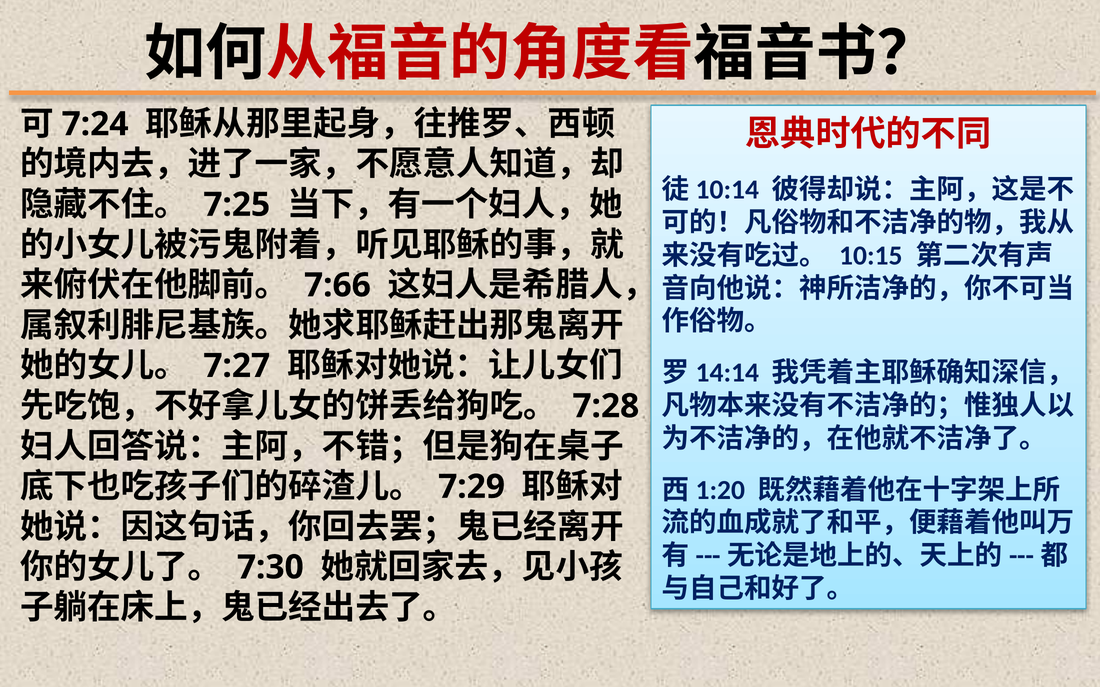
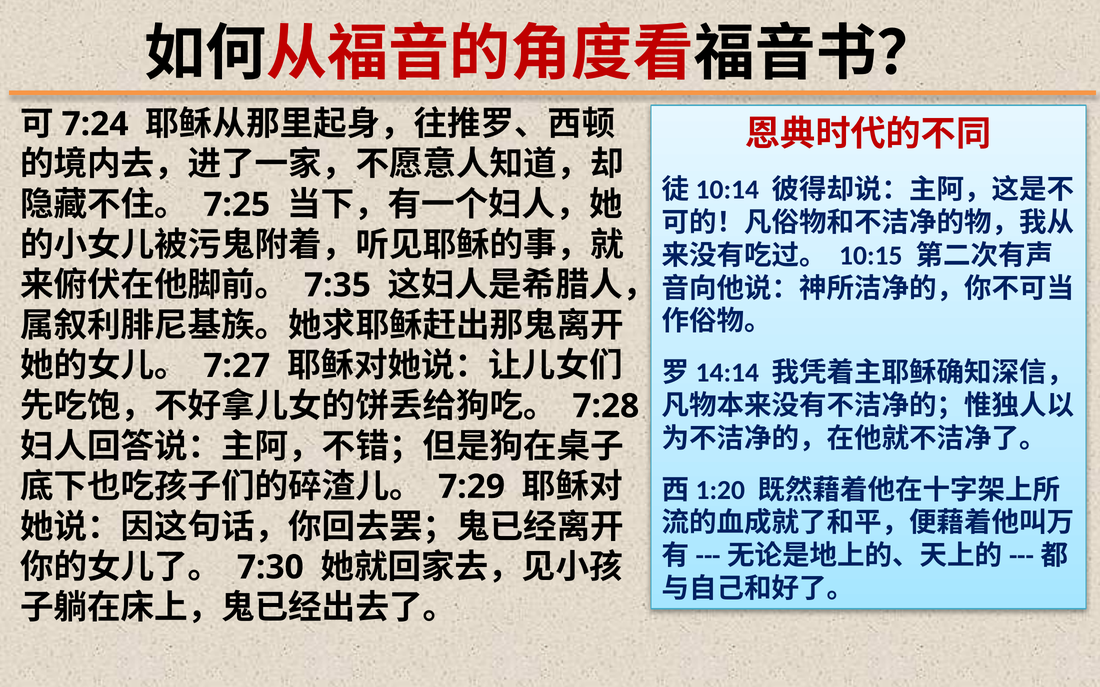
7:66: 7:66 -> 7:35 (337, 285)
